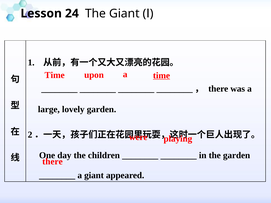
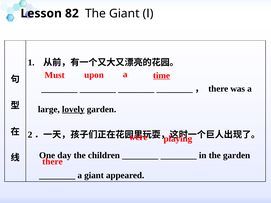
24: 24 -> 82 (72, 13)
Time: Time -> Must (55, 75)
lovely underline: none -> present (73, 109)
